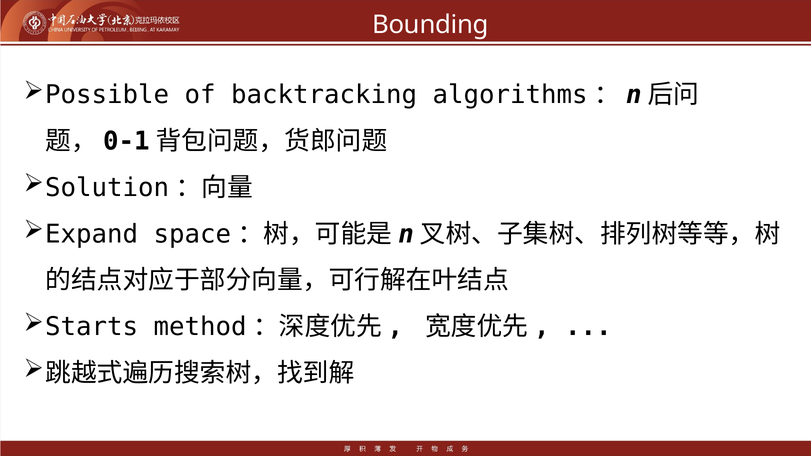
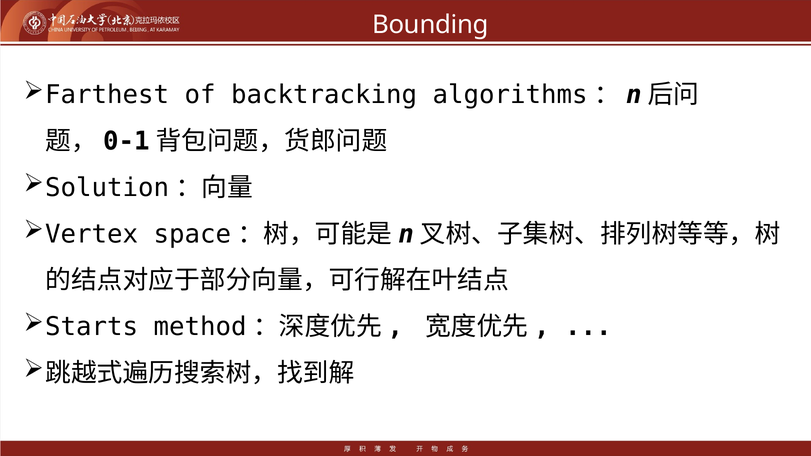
Possible: Possible -> Farthest (107, 95)
Expand: Expand -> Vertex (92, 234)
